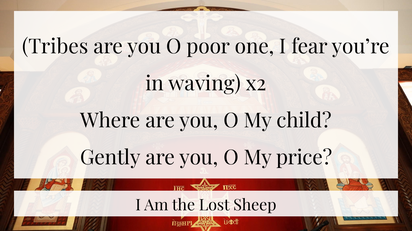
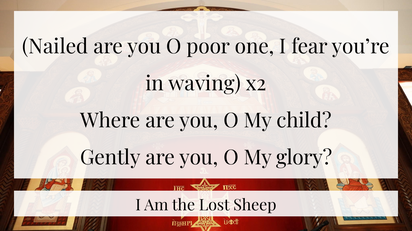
Tribes: Tribes -> Nailed (55, 47)
price: price -> glory (304, 158)
